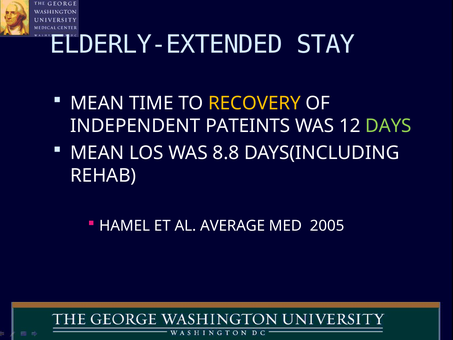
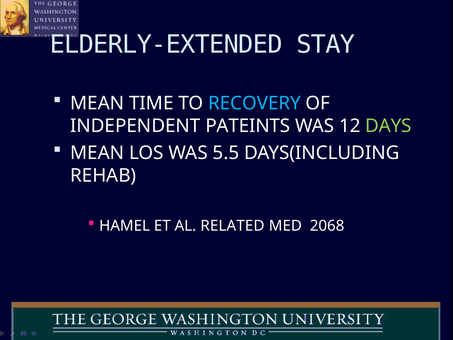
RECOVERY colour: yellow -> light blue (254, 103)
8.8: 8.8 -> 5.5 (226, 153)
AVERAGE: AVERAGE -> RELATED (232, 226)
2005: 2005 -> 2068 (327, 226)
